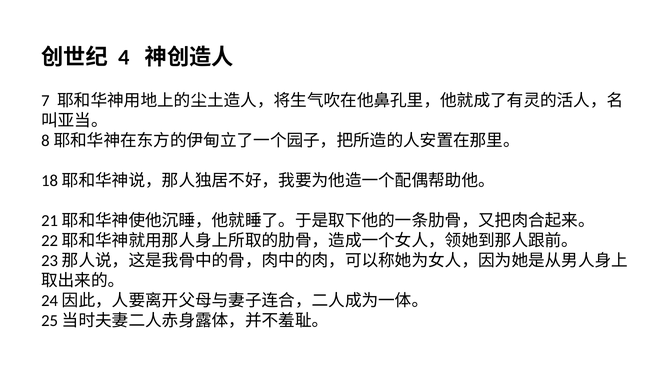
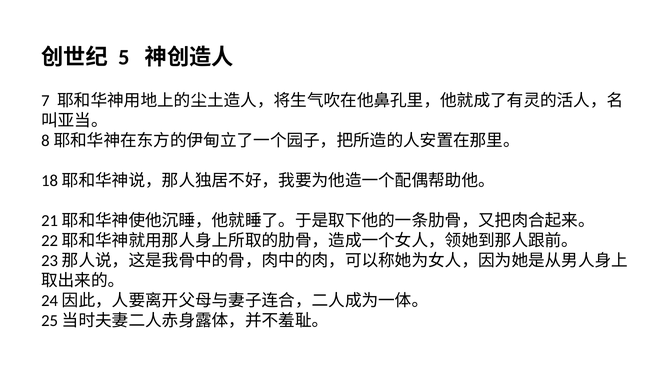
4: 4 -> 5 (124, 58)
